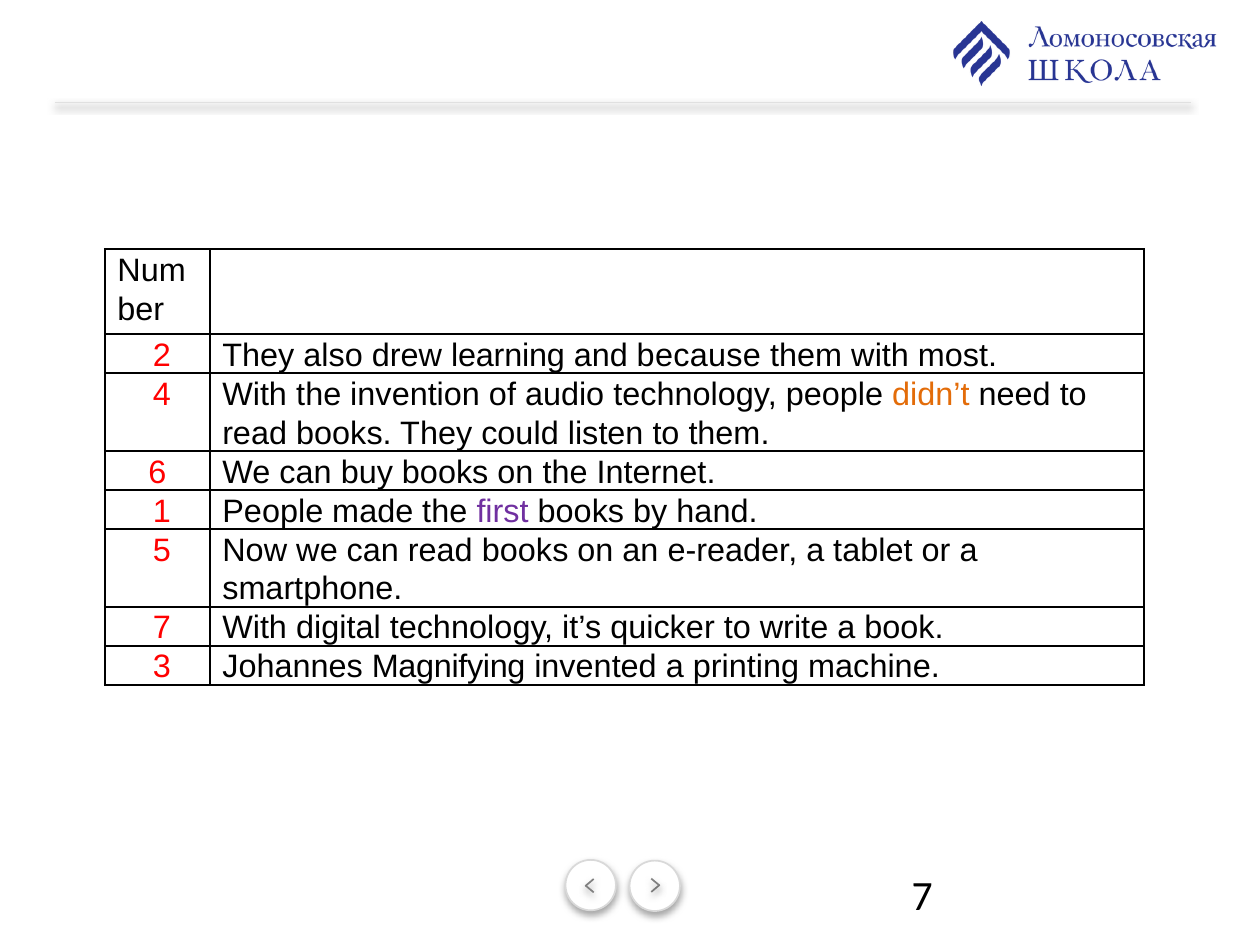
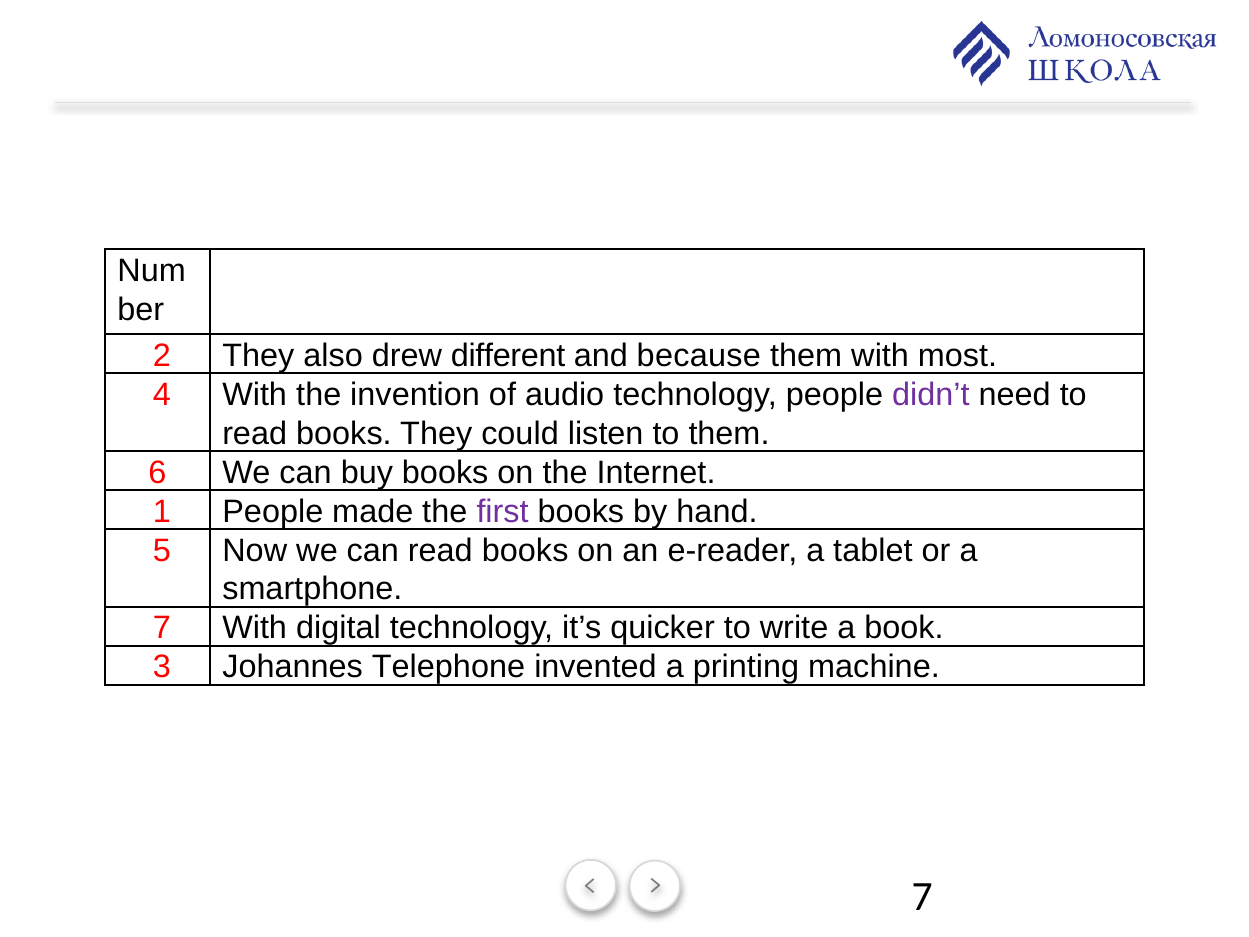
learning: learning -> different (508, 356)
didn’t colour: orange -> purple (931, 394)
Magnifying: Magnifying -> Telephone (448, 667)
